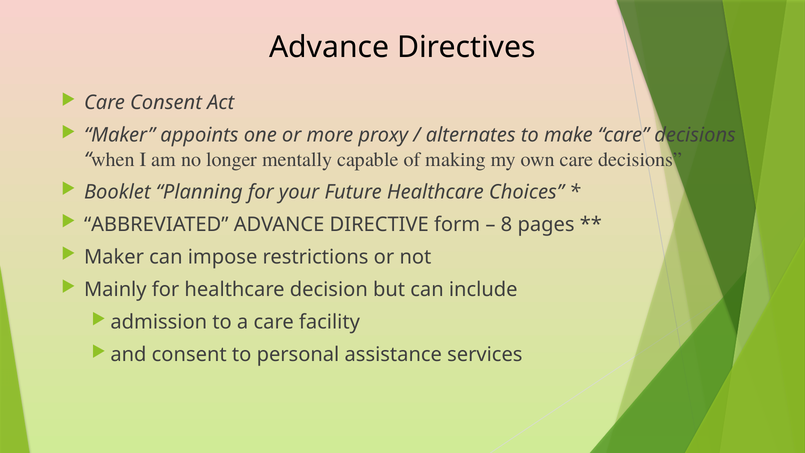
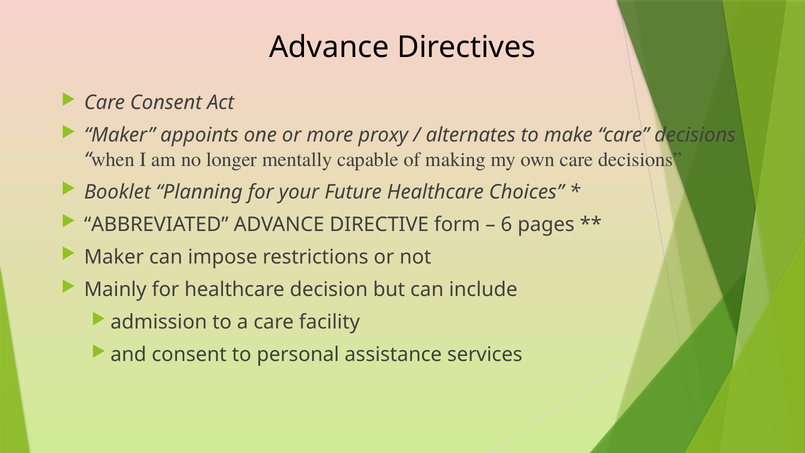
8: 8 -> 6 (506, 224)
